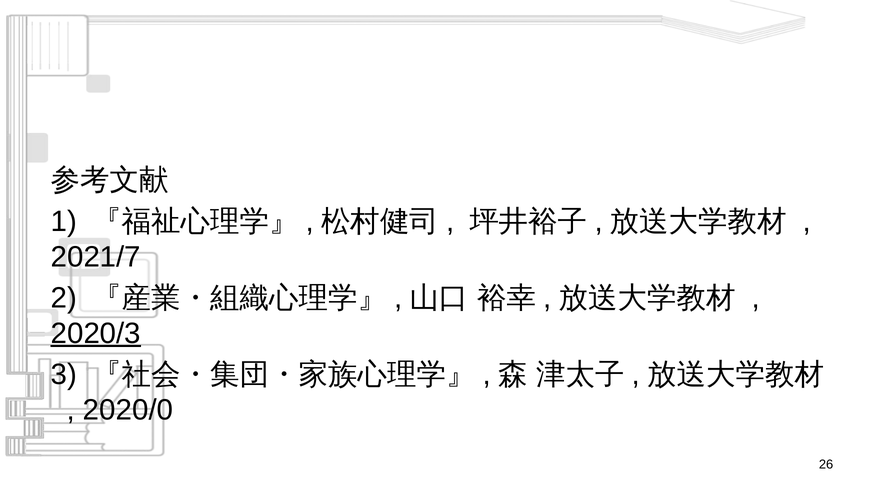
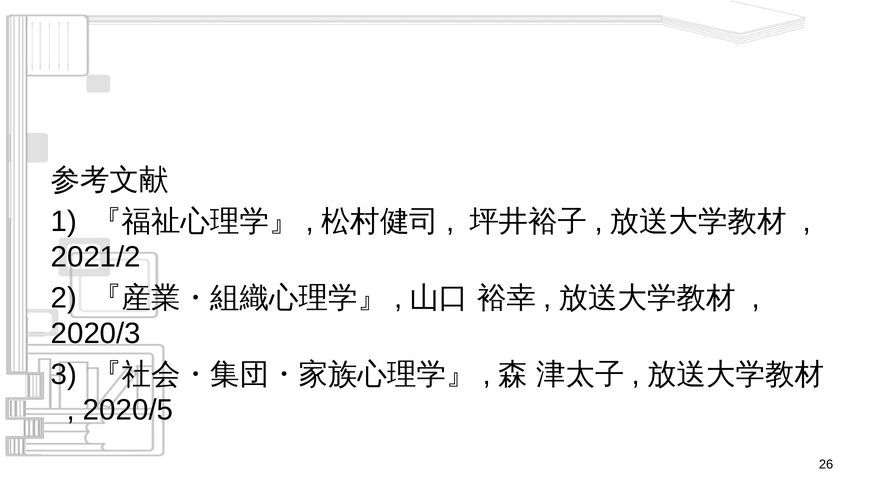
2021/7: 2021/7 -> 2021/2 (96, 257)
2020/3 underline: present -> none (96, 334)
2020/0: 2020/0 -> 2020/5 (128, 410)
